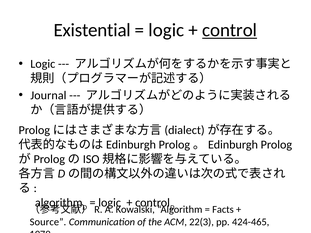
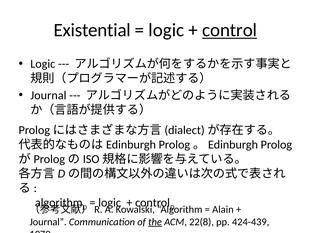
Facts: Facts -> Alain (223, 210)
Source: Source -> Journal (48, 222)
the underline: none -> present (155, 222)
22(3: 22(3 -> 22(8 (202, 222)
424-465: 424-465 -> 424-439 (251, 222)
